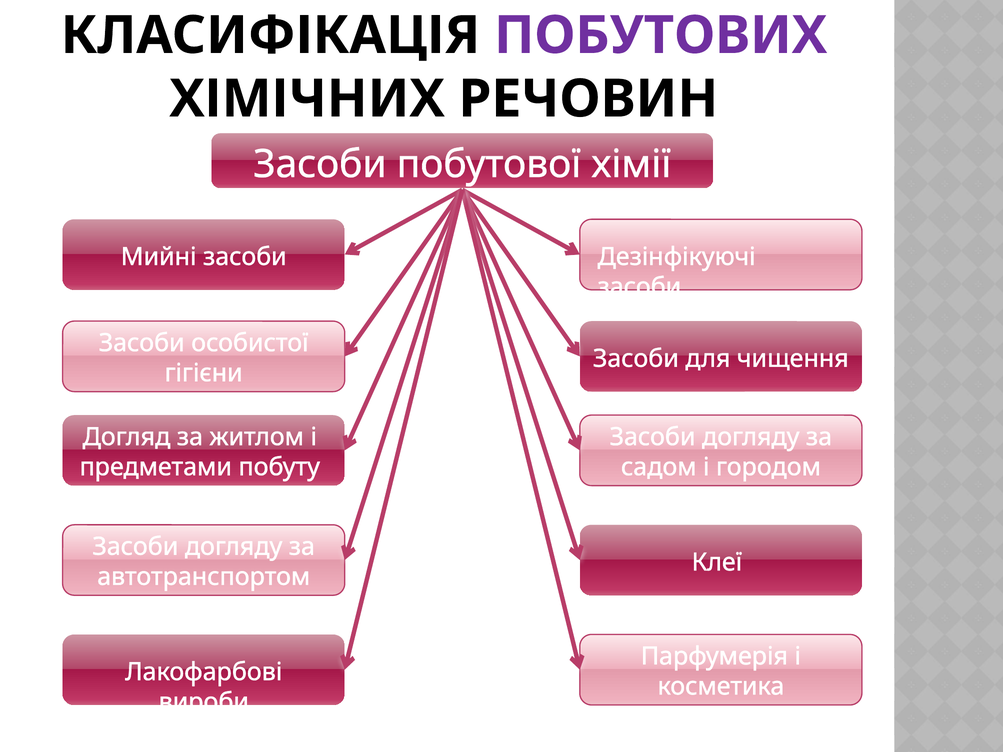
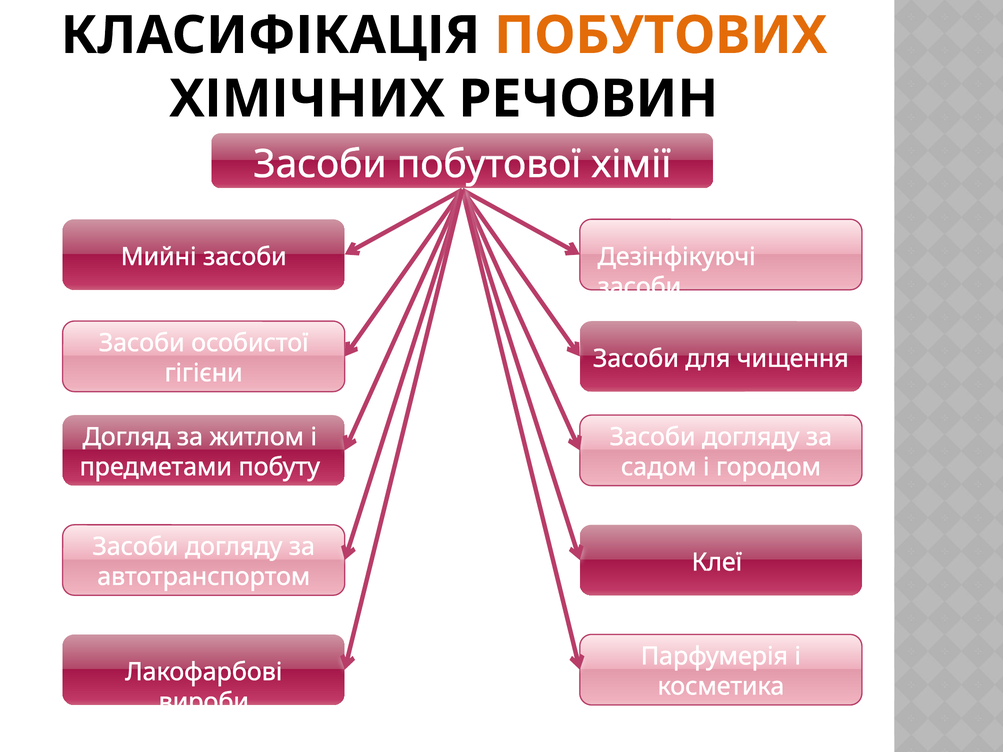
ПОБУТОВИХ colour: purple -> orange (661, 35)
